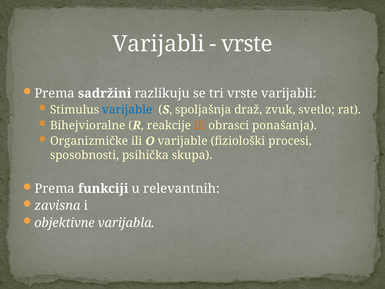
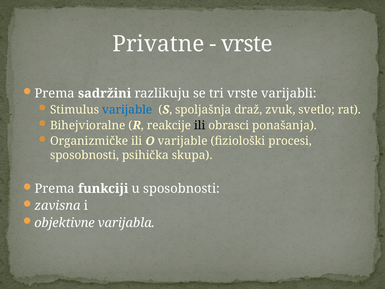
Varijabli: Varijabli -> Privatne (158, 44)
ili colour: orange -> black (200, 125)
u relevantnih: relevantnih -> sposobnosti (182, 188)
